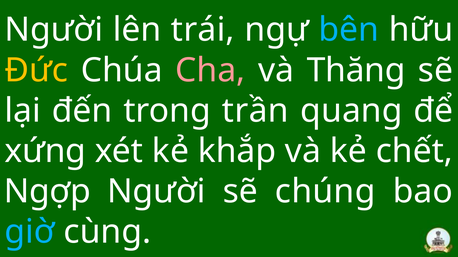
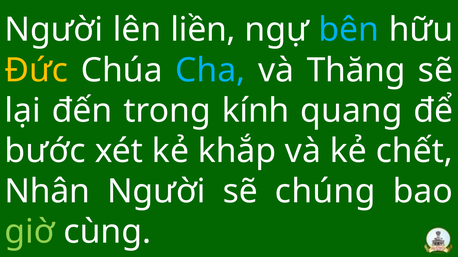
trái: trái -> liền (203, 30)
Cha colour: pink -> light blue (210, 70)
trần: trần -> kính (256, 111)
xứng: xứng -> bước (45, 151)
Ngợp: Ngợp -> Nhân (47, 192)
giờ colour: light blue -> light green (30, 232)
